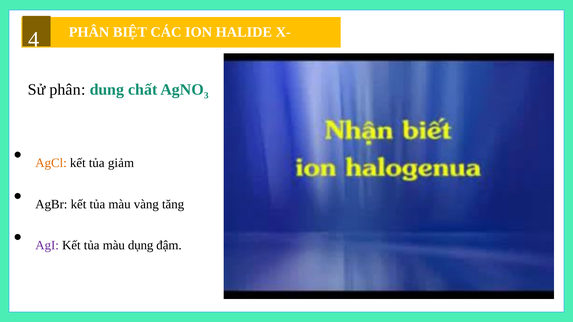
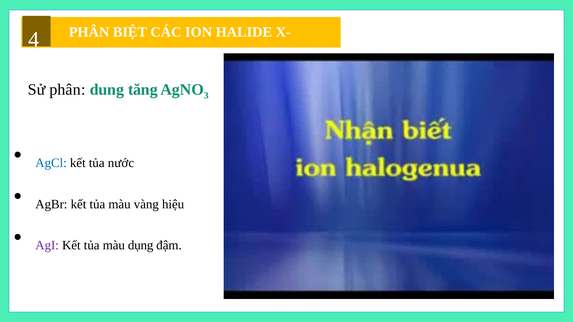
chất: chất -> tăng (143, 90)
AgCl colour: orange -> blue (51, 163)
giảm: giảm -> nước (121, 163)
tăng: tăng -> hiệu (173, 204)
